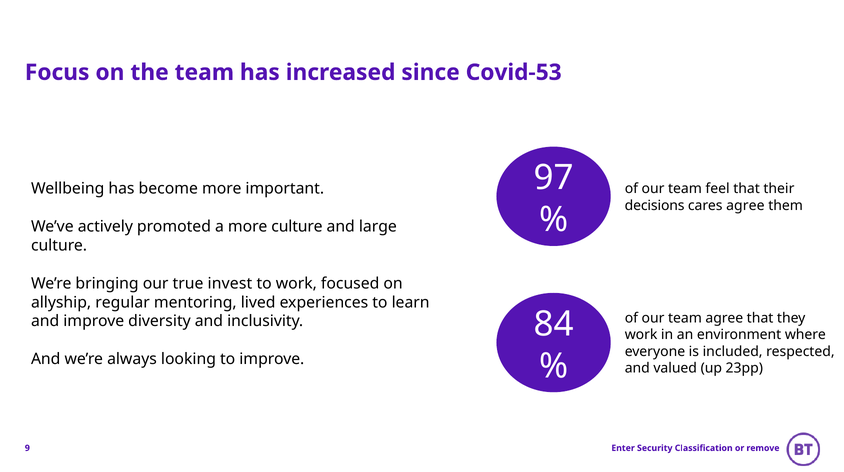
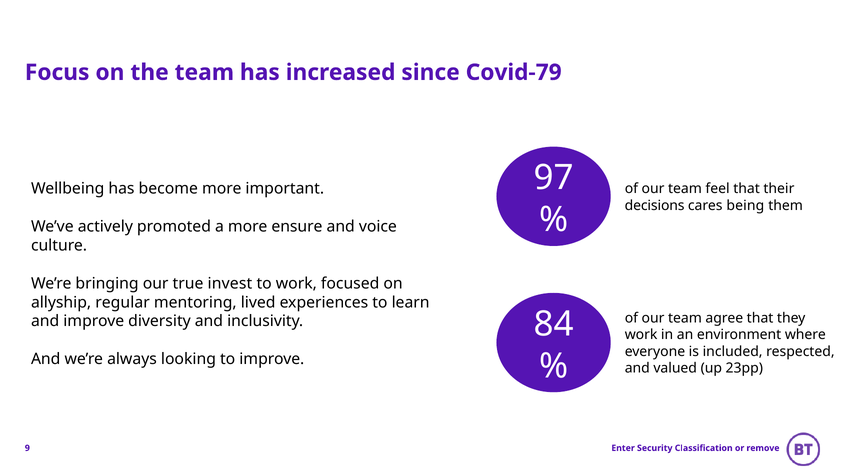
Covid-53: Covid-53 -> Covid-79 (514, 72)
cares agree: agree -> being (745, 205)
more culture: culture -> ensure (297, 226)
large: large -> voice (378, 226)
